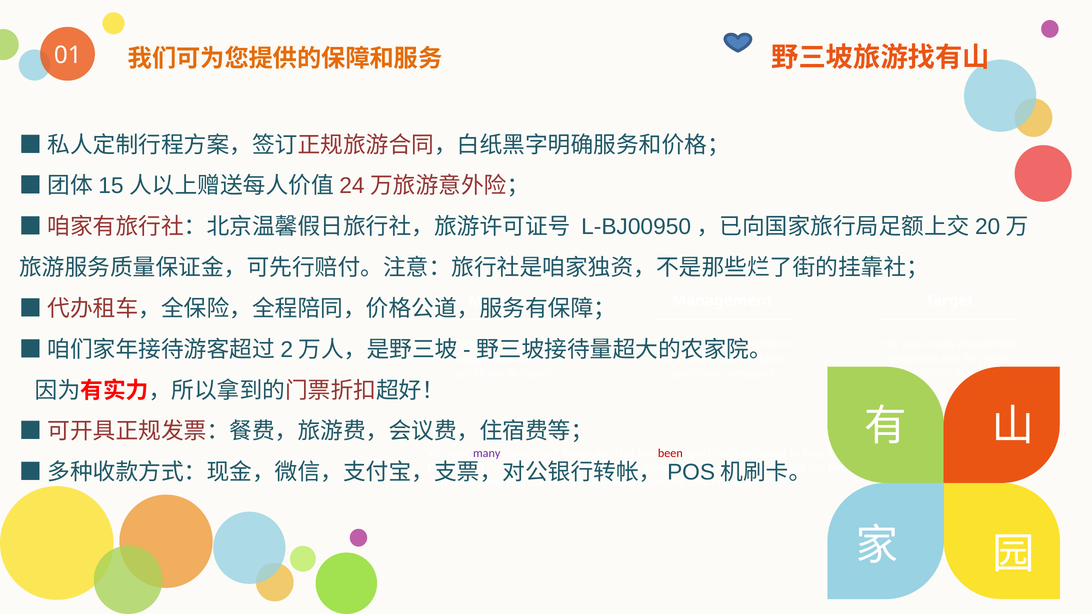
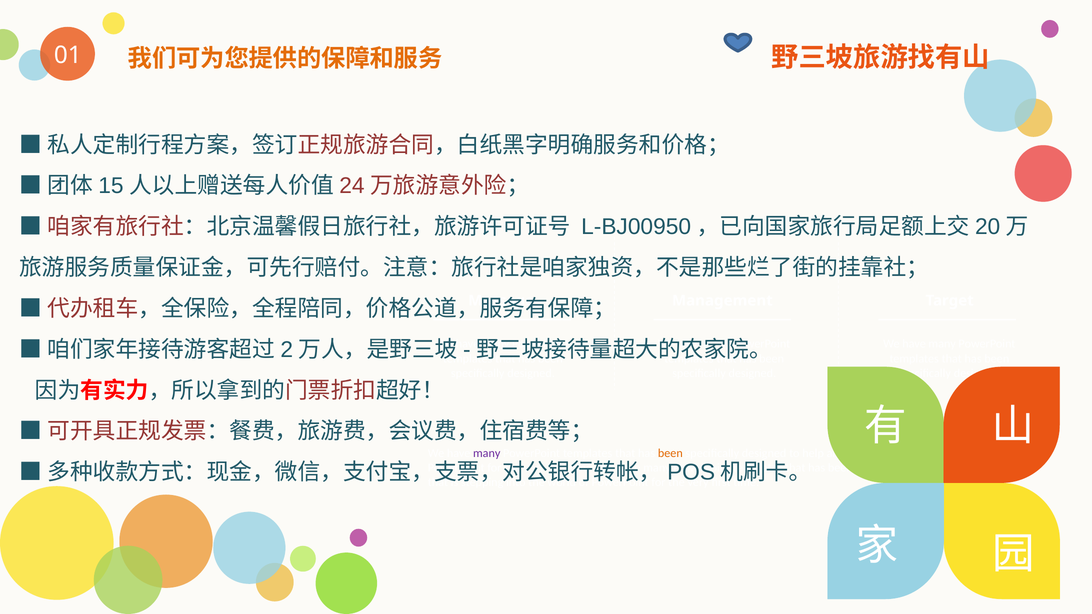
been colour: red -> orange (670, 453)
